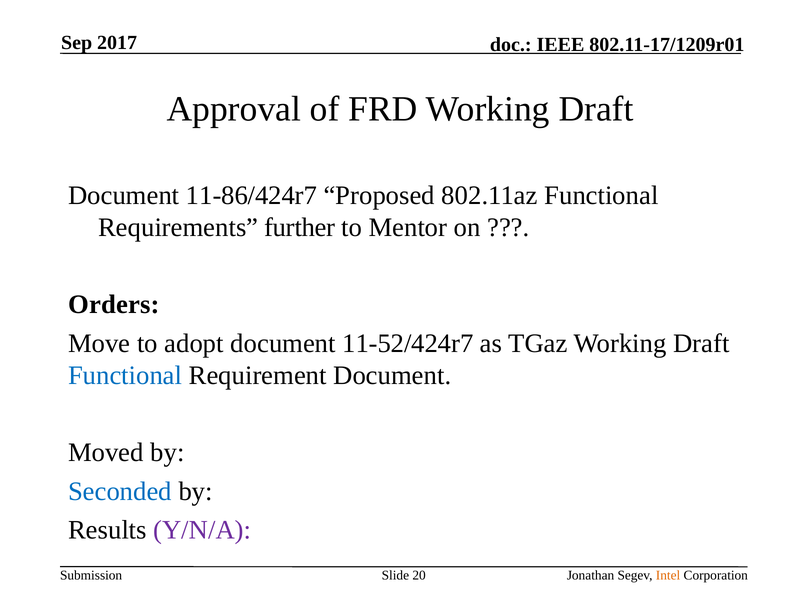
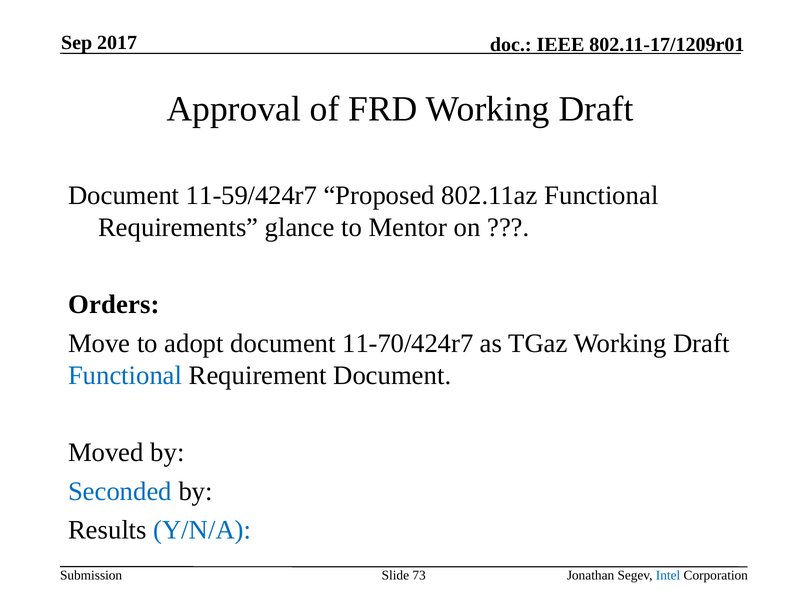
11-86/424r7: 11-86/424r7 -> 11-59/424r7 (252, 195)
further: further -> glance (300, 228)
11-52/424r7: 11-52/424r7 -> 11-70/424r7 (408, 344)
Y/N/A colour: purple -> blue (202, 531)
20: 20 -> 73 (419, 576)
Intel colour: orange -> blue (668, 576)
